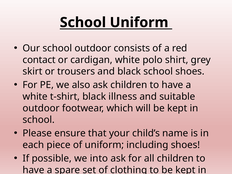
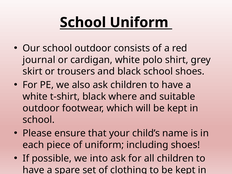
contact: contact -> journal (39, 60)
illness: illness -> where (123, 97)
